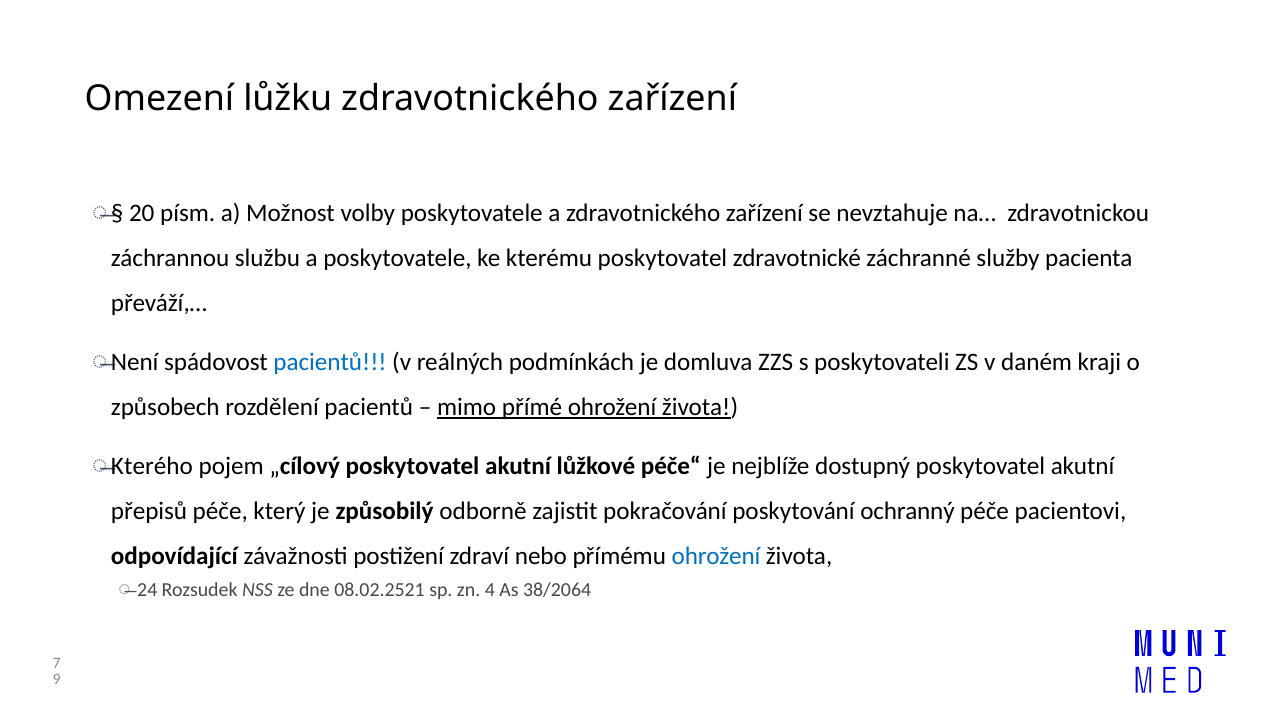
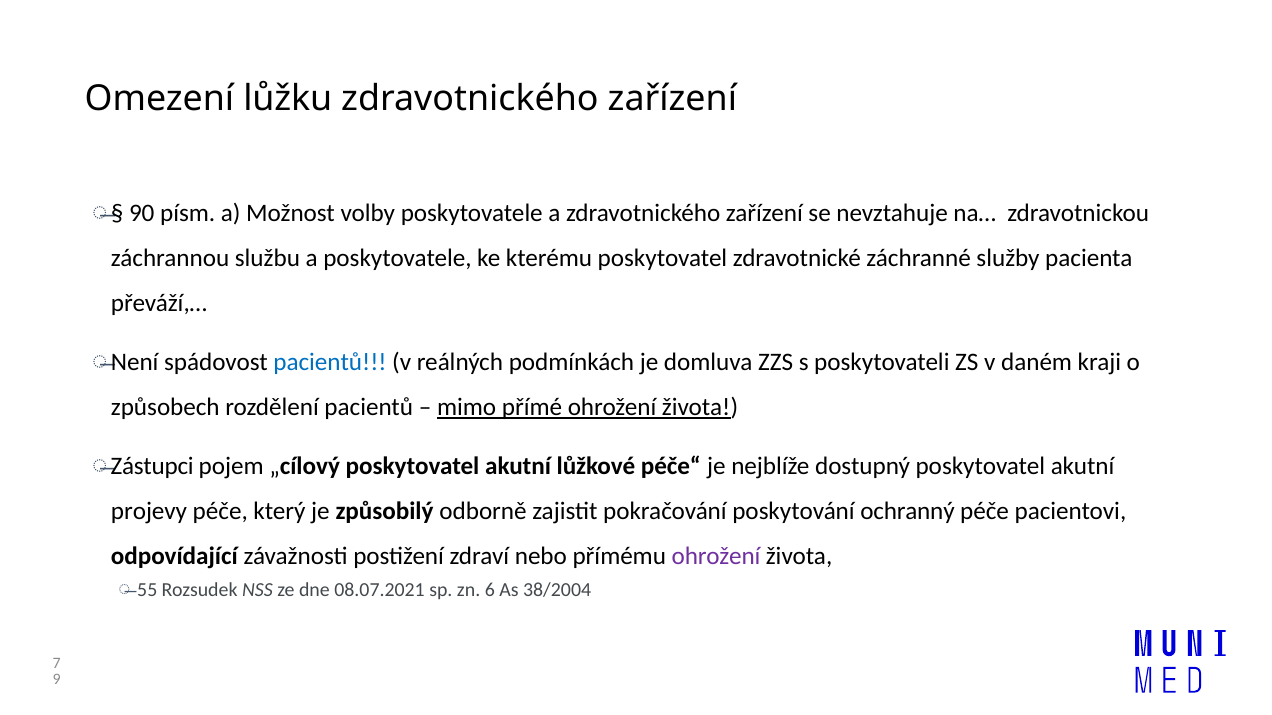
20: 20 -> 90 (142, 213)
Kterého: Kterého -> Zástupci (152, 466)
přepisů: přepisů -> projevy (149, 512)
ohrožení colour: blue -> purple (716, 557)
24: 24 -> 55 (147, 590)
08.02.2521: 08.02.2521 -> 08.07.2021 (380, 590)
4: 4 -> 6 (490, 590)
38/2064: 38/2064 -> 38/2004 (557, 590)
